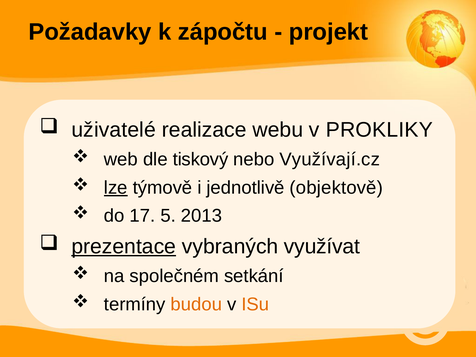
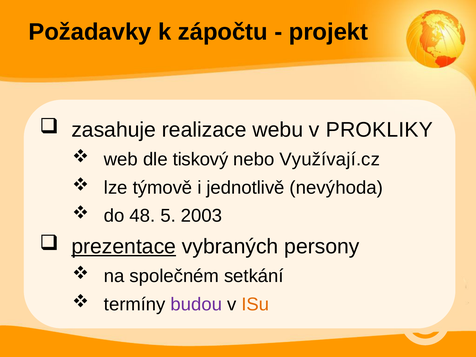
uživatelé: uživatelé -> zasahuje (114, 130)
lze underline: present -> none (116, 188)
objektově: objektově -> nevýhoda (336, 188)
17: 17 -> 48 (142, 216)
2013: 2013 -> 2003 (201, 216)
využívat: využívat -> persony (322, 247)
budou colour: orange -> purple (196, 304)
